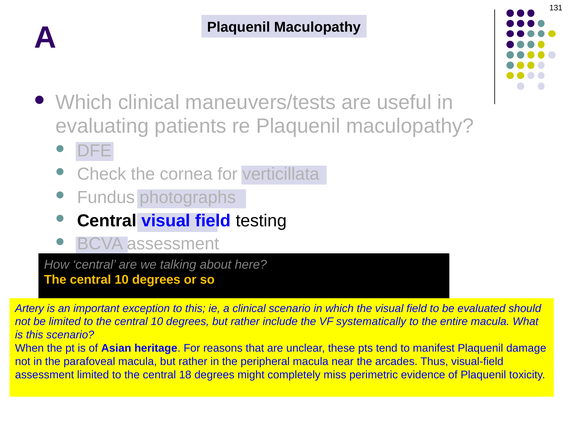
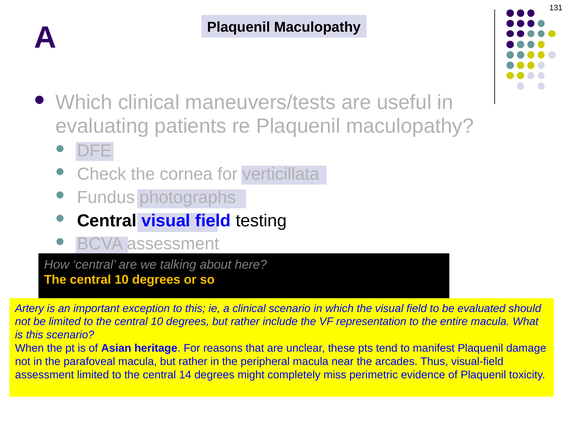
systematically: systematically -> representation (371, 322)
18: 18 -> 14 (185, 375)
